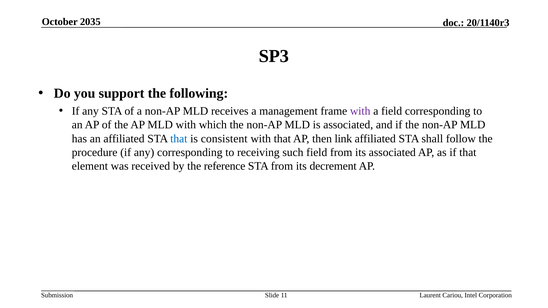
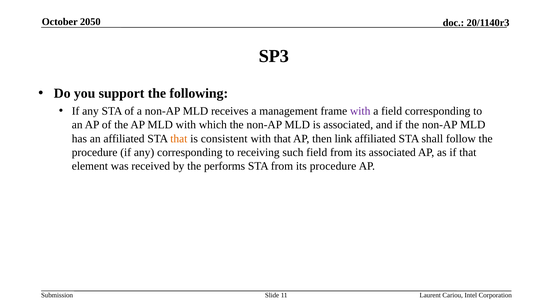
2035: 2035 -> 2050 (90, 22)
that colour: blue -> orange (179, 139)
reference: reference -> performs (225, 166)
its decrement: decrement -> procedure (333, 166)
